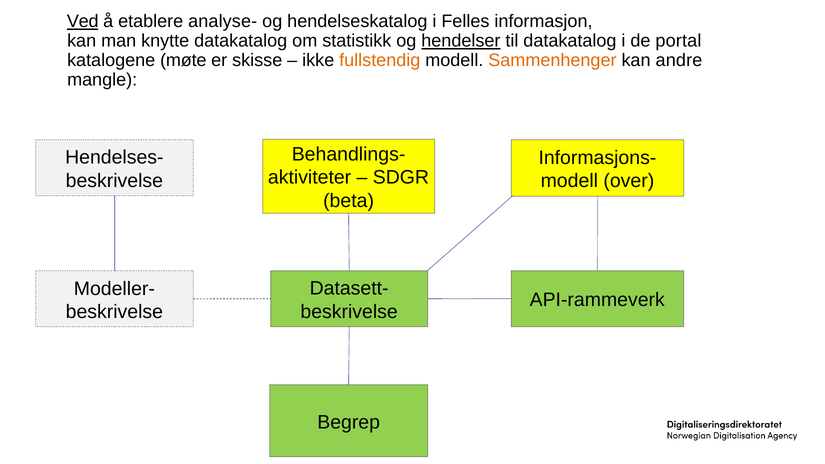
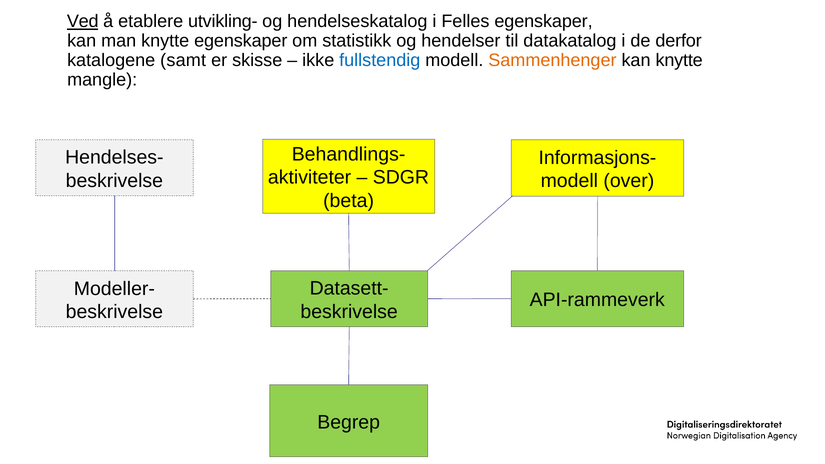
analyse-: analyse- -> utvikling- (223, 22)
Felles informasjon: informasjon -> egenskaper (544, 22)
knytte datakatalog: datakatalog -> egenskaper (241, 41)
hendelser underline: present -> none (461, 41)
portal: portal -> derfor (679, 41)
møte: møte -> samt (183, 61)
fullstendig colour: orange -> blue (380, 61)
kan andre: andre -> knytte (679, 61)
